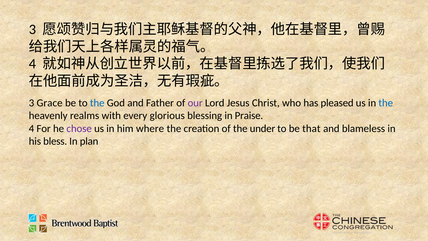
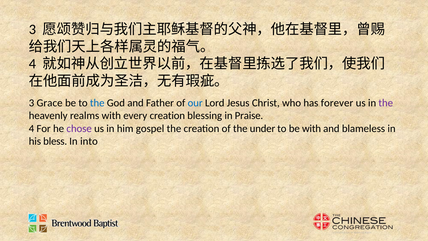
our colour: purple -> blue (195, 103)
pleased: pleased -> forever (337, 103)
the colour: blue -> purple (386, 103)
every glorious: glorious -> creation (167, 116)
where: where -> gospel (150, 128)
be that: that -> with (312, 128)
plan: plan -> into (89, 141)
